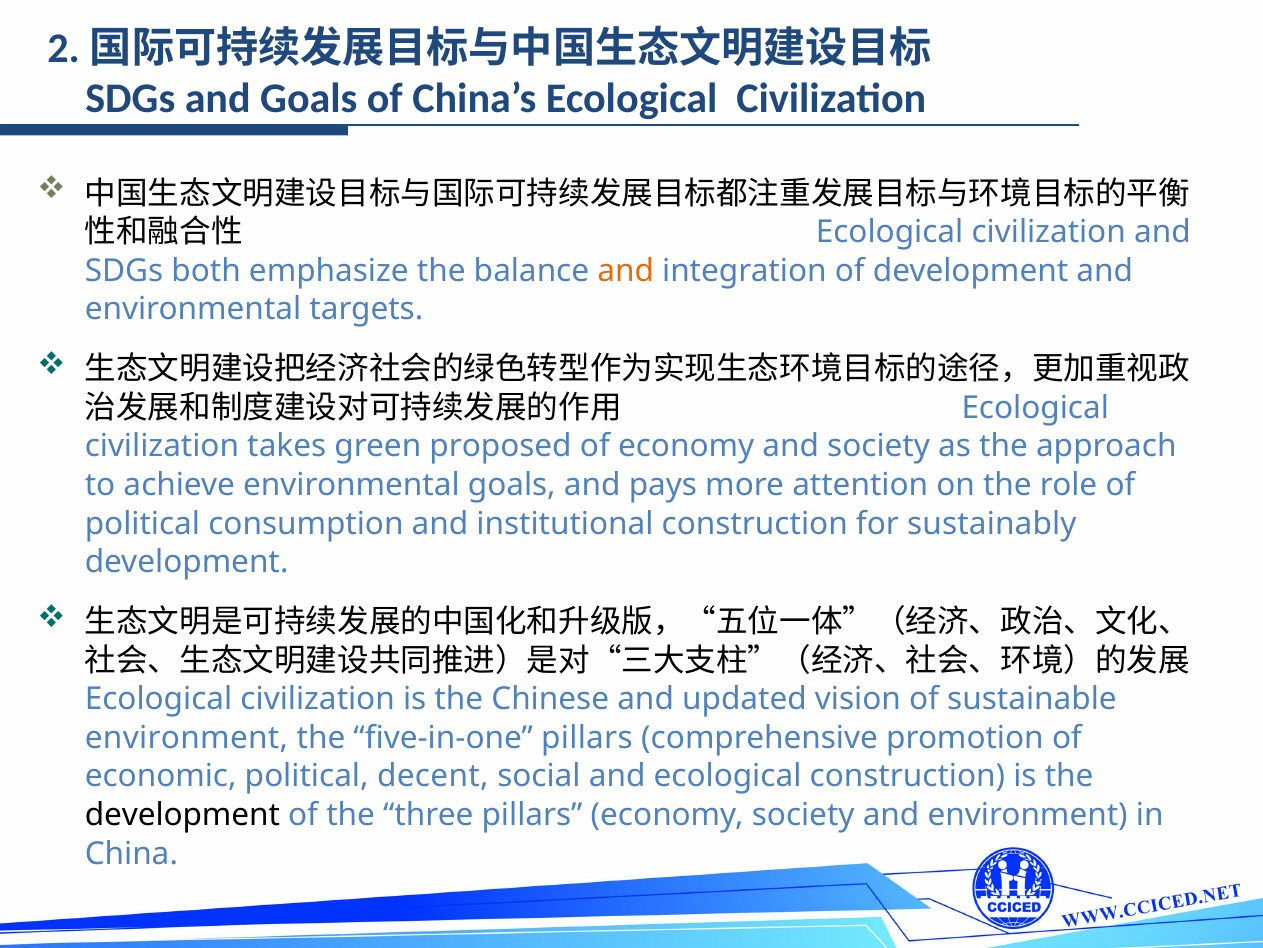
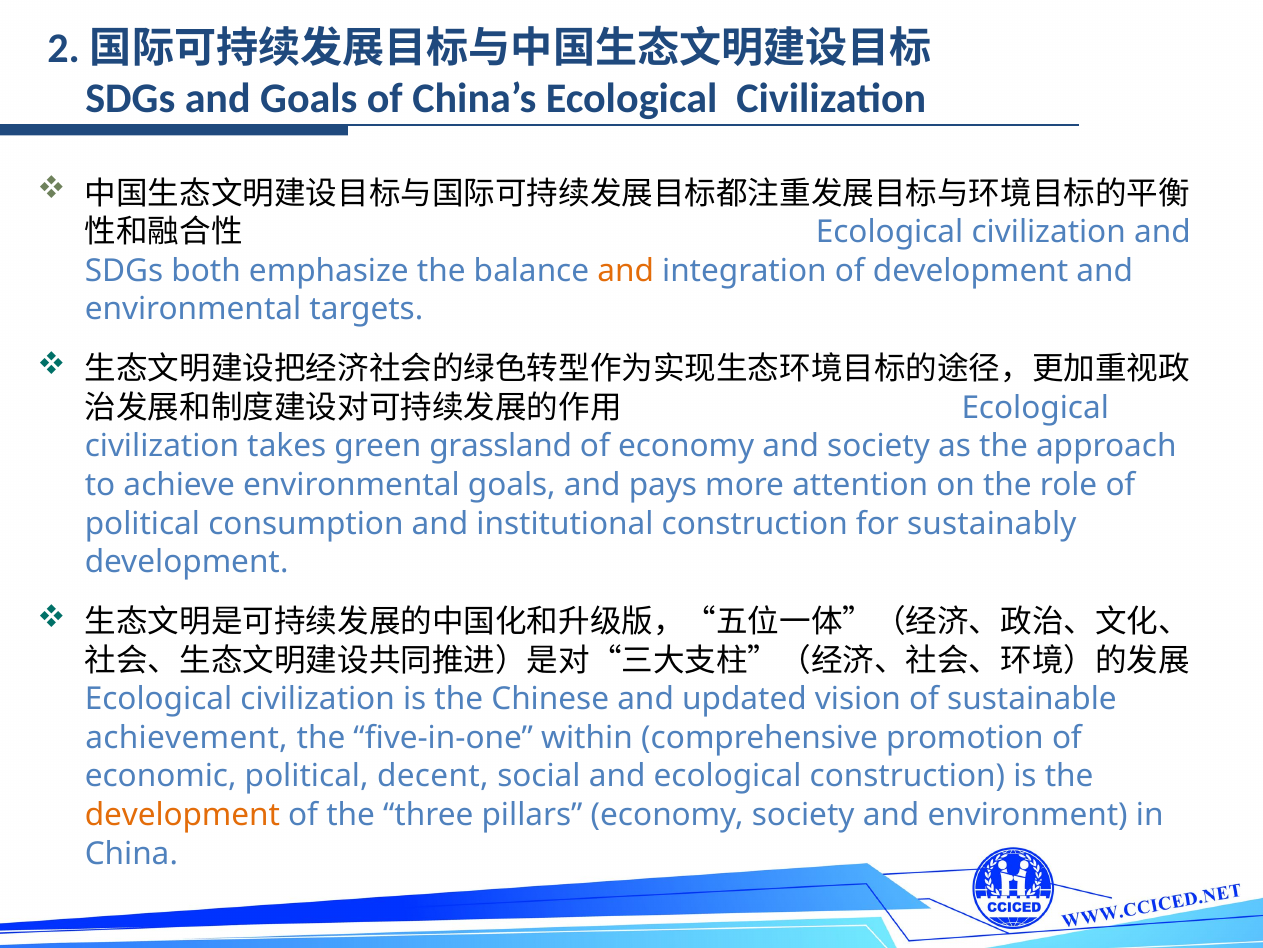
proposed: proposed -> grassland (501, 446)
environment: environment -> achievement (187, 737)
five-in-one pillars: pillars -> within (587, 737)
development colour: black -> orange (182, 814)
